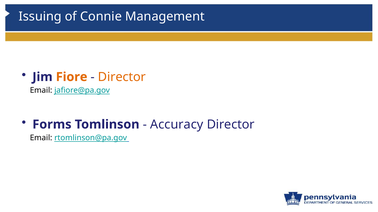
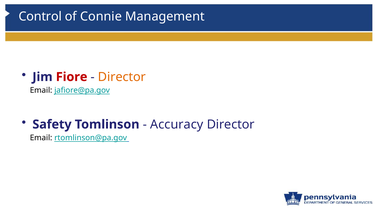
Issuing: Issuing -> Control (40, 17)
Fiore colour: orange -> red (72, 77)
Forms: Forms -> Safety (52, 125)
